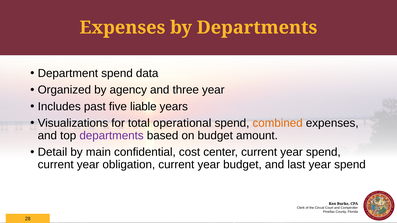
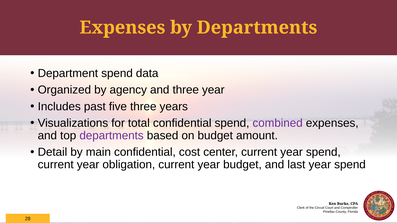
five liable: liable -> three (143, 107)
total operational: operational -> confidential (182, 123)
combined colour: orange -> purple (278, 123)
